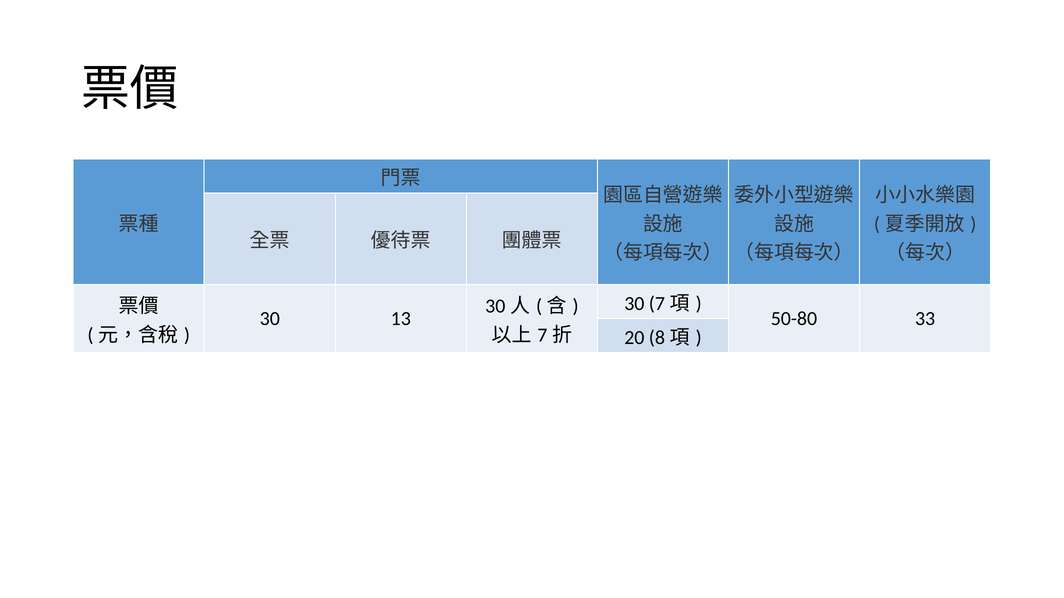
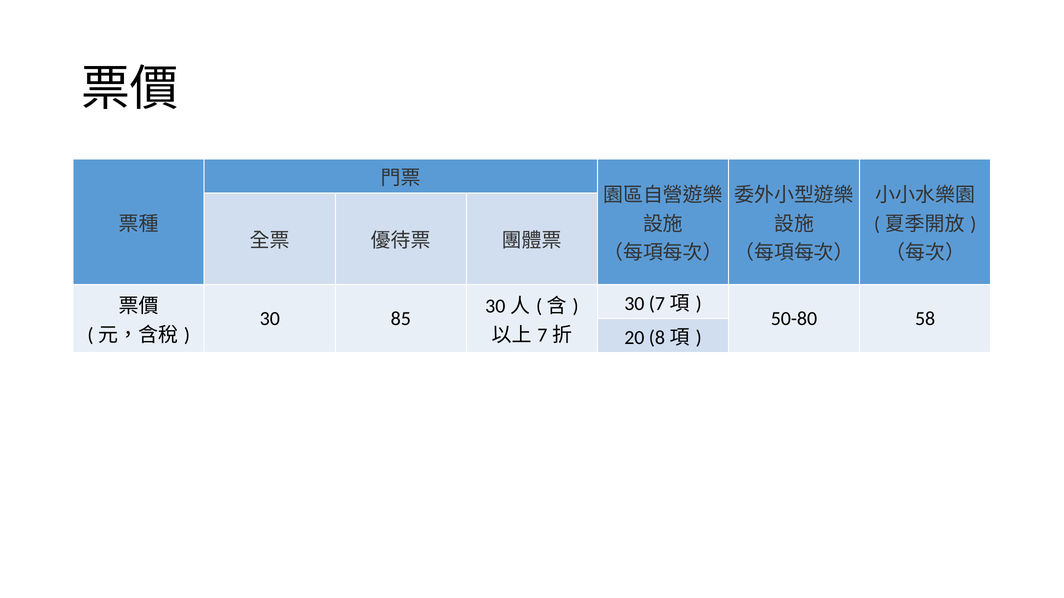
13: 13 -> 85 (401, 319)
33: 33 -> 58 (925, 319)
